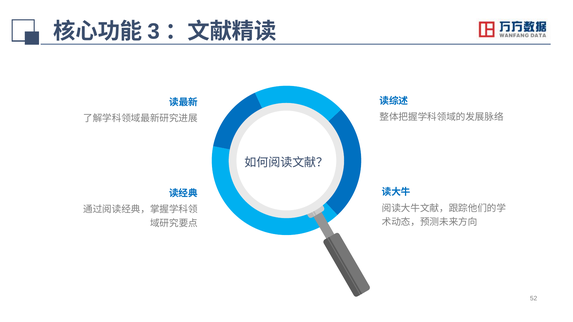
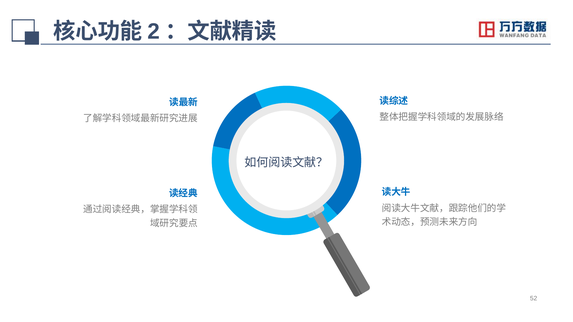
3: 3 -> 2 (154, 32)
